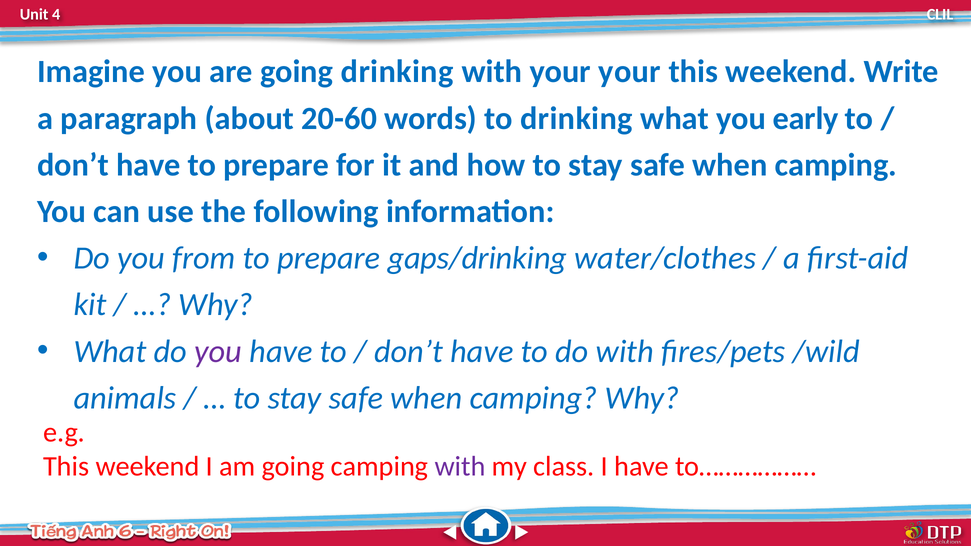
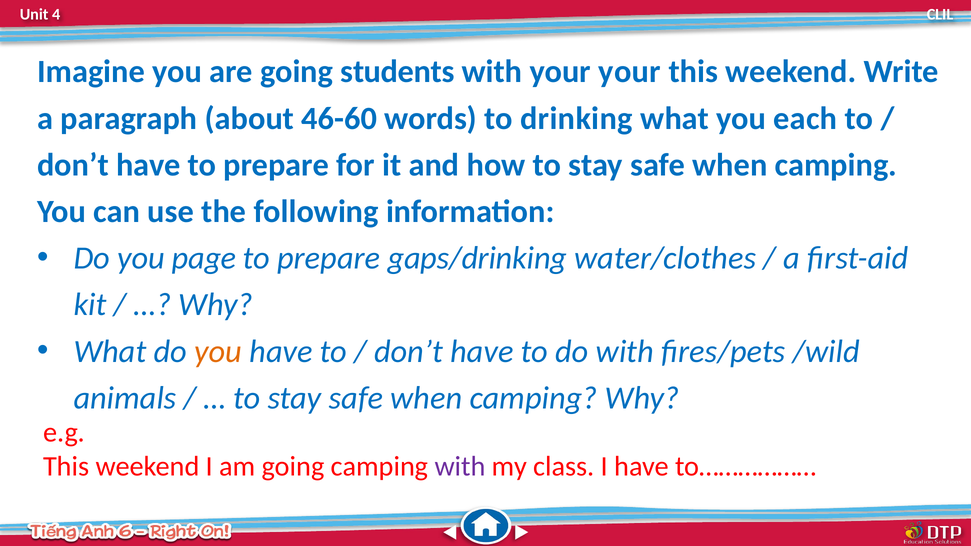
going drinking: drinking -> students (398, 72)
20-60: 20-60 -> 46-60 (339, 118)
early: early -> each (805, 118)
from: from -> page (204, 258)
you colour: purple -> orange (218, 351)
